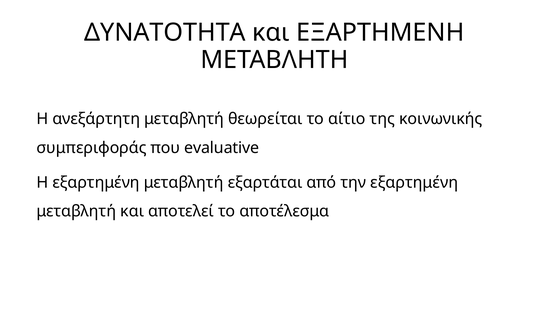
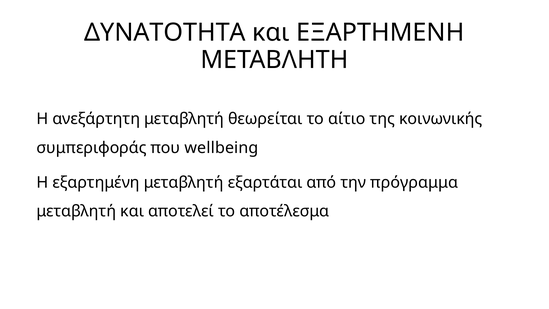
evaluative: evaluative -> wellbeing (222, 148)
την εξαρτημένη: εξαρτημένη -> πρόγραμμα (414, 182)
